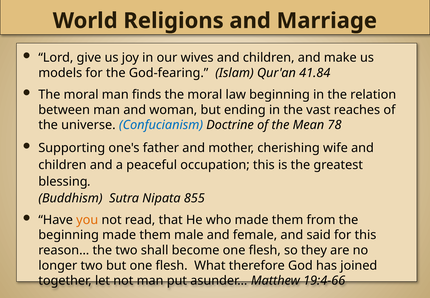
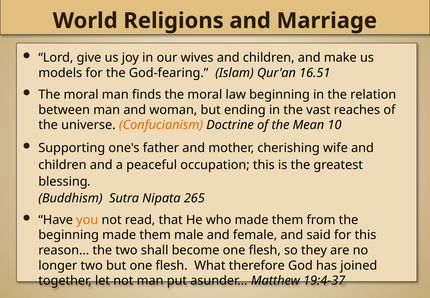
41.84: 41.84 -> 16.51 (315, 73)
Confucianism colour: blue -> orange (161, 125)
78: 78 -> 10 (335, 125)
855: 855 -> 265 (194, 198)
19:4-66: 19:4-66 -> 19:4-37 (324, 281)
